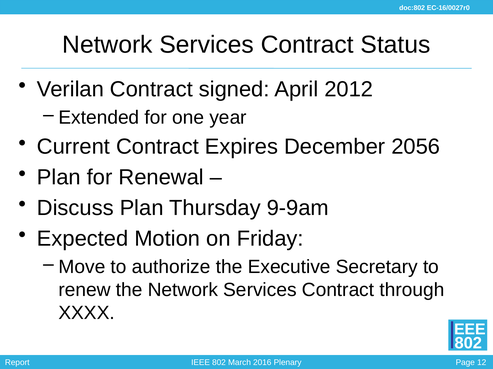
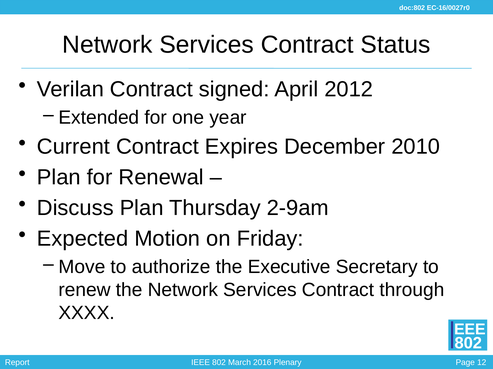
2056: 2056 -> 2010 (416, 147)
9-9am: 9-9am -> 2-9am (298, 208)
